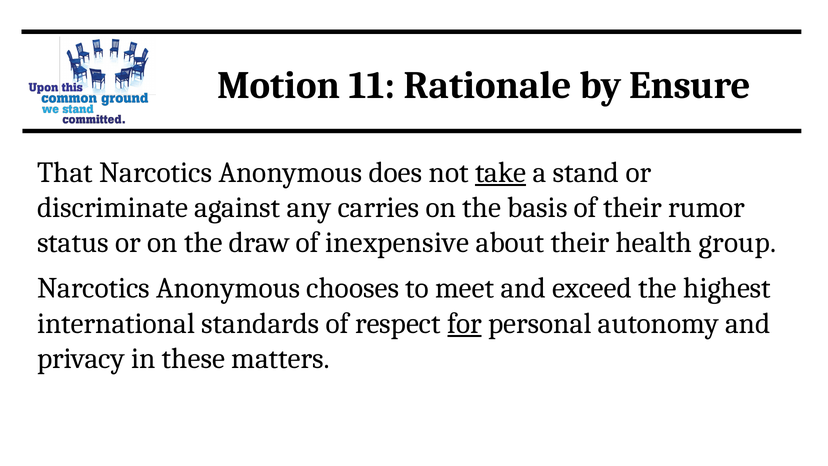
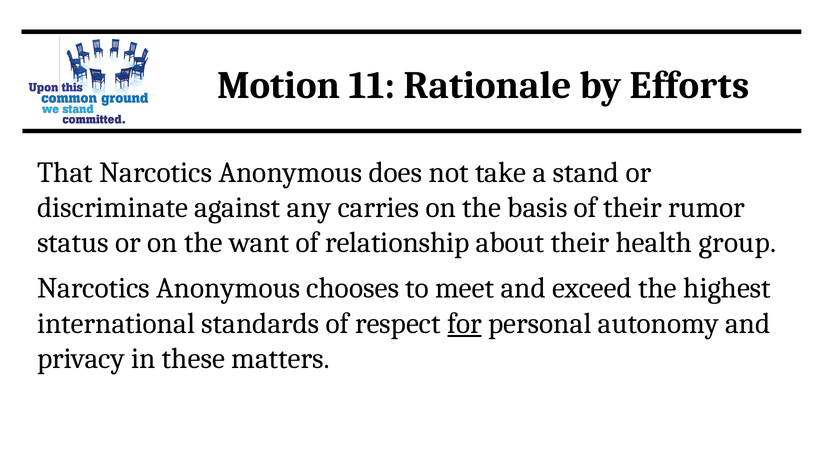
Ensure: Ensure -> Efforts (690, 85)
take underline: present -> none (501, 172)
draw: draw -> want (259, 243)
inexpensive: inexpensive -> relationship (397, 243)
